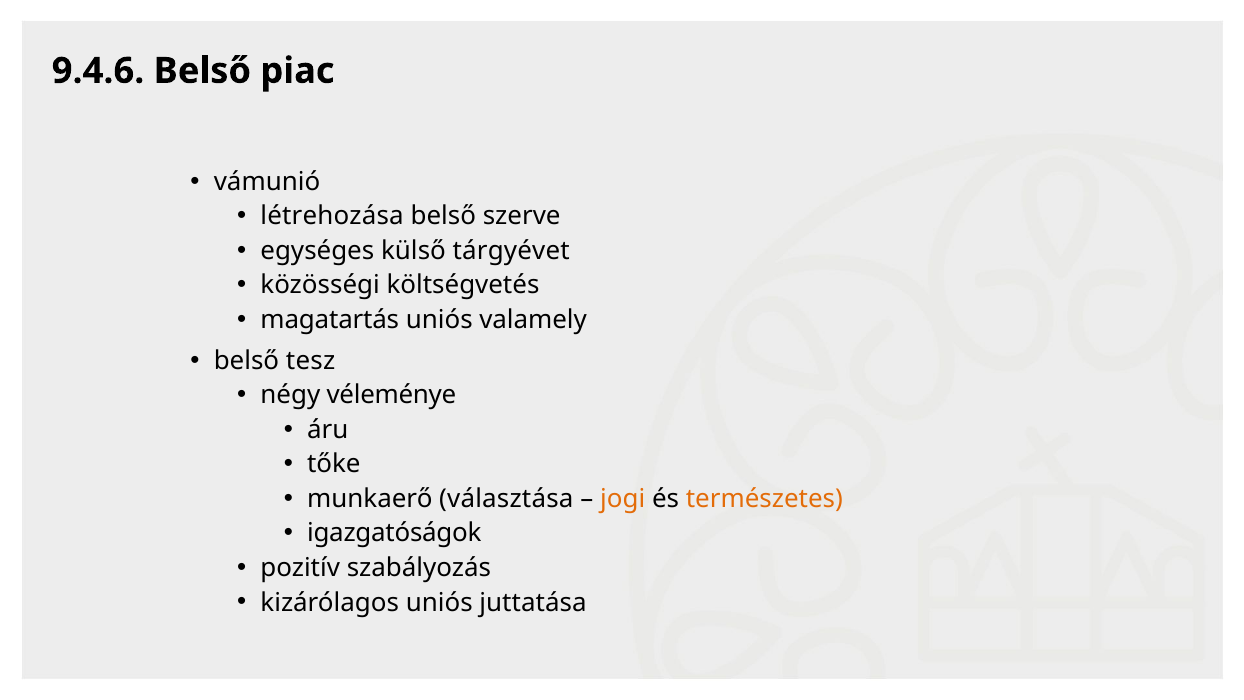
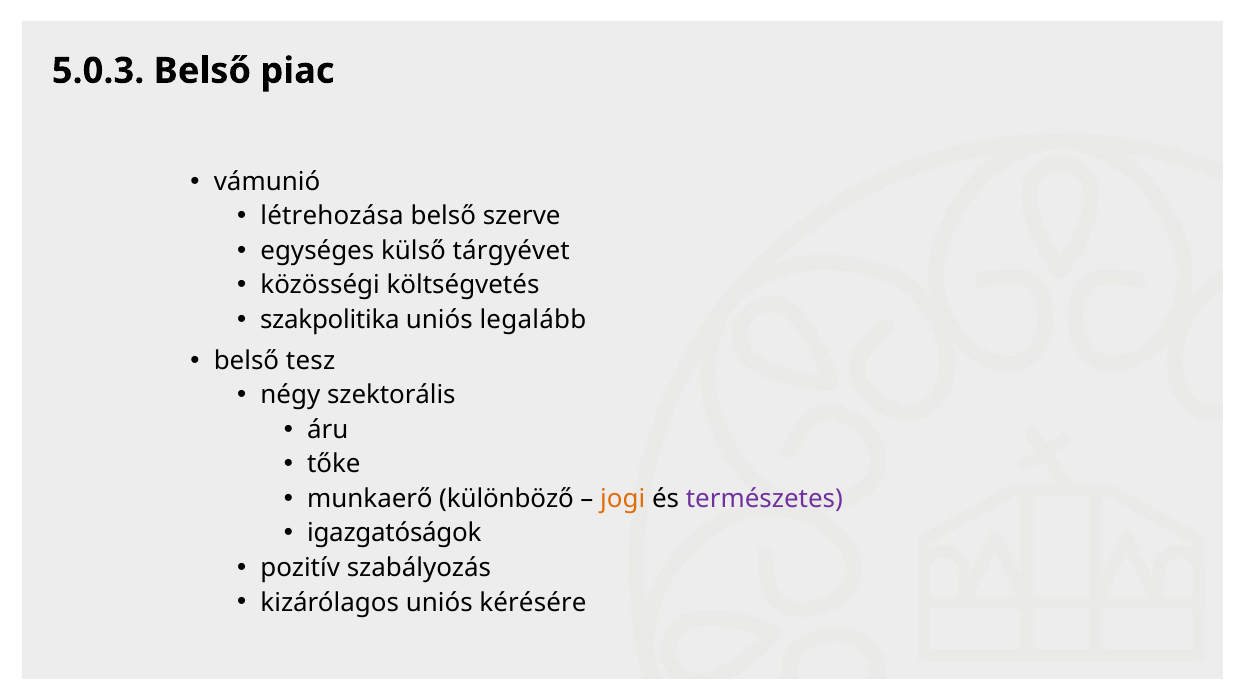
9.4.6: 9.4.6 -> 5.0.3 (98, 71)
magatartás: magatartás -> szakpolitika (330, 320)
valamely: valamely -> legalább (533, 320)
véleménye: véleménye -> szektorális (391, 395)
választása: választása -> különböző (506, 499)
természetes colour: orange -> purple (764, 499)
juttatása: juttatása -> kérésére (533, 602)
